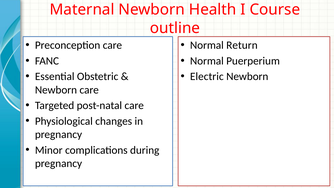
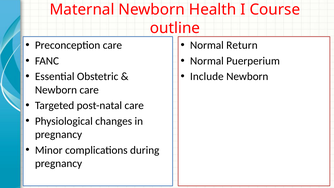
Electric: Electric -> Include (207, 76)
